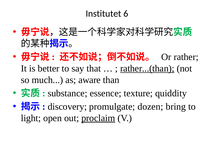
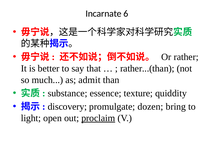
Institutet: Institutet -> Incarnate (104, 14)
rather...(than underline: present -> none (147, 68)
aware: aware -> admit (89, 80)
